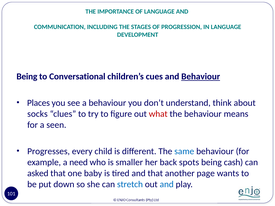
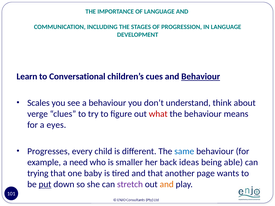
Being: Being -> Learn (27, 77)
Places: Places -> Scales (38, 103)
socks: socks -> verge (38, 114)
seen: seen -> eyes (56, 125)
spots: spots -> ideas (189, 162)
cash: cash -> able (233, 162)
asked: asked -> trying (38, 173)
put underline: none -> present (45, 184)
stretch colour: blue -> purple (130, 184)
and colour: blue -> orange (167, 184)
